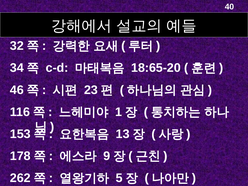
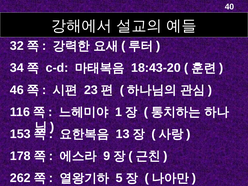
18:65-20: 18:65-20 -> 18:43-20 (156, 68)
